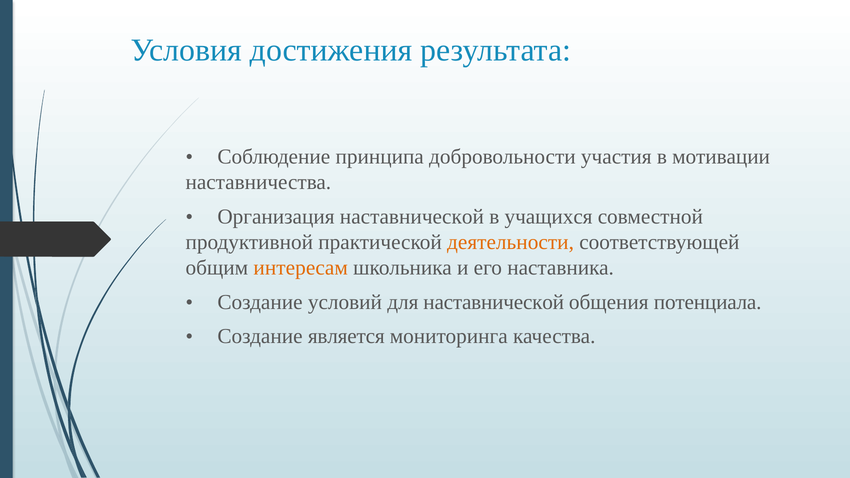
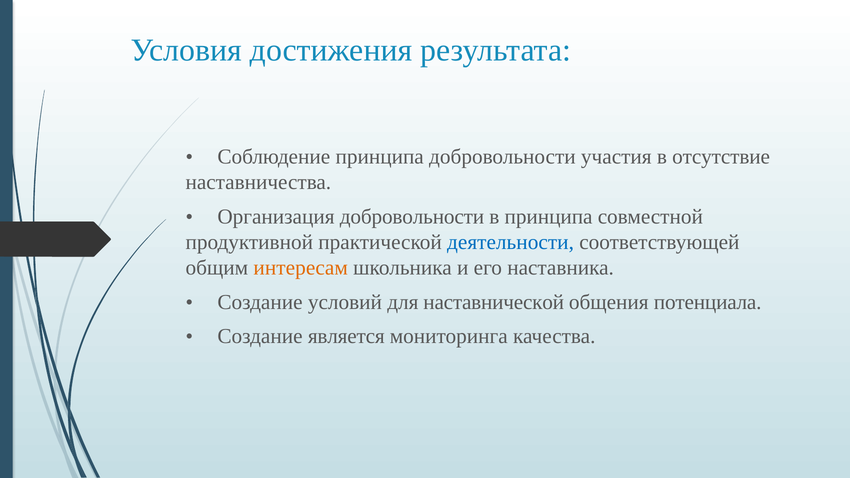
мотивации: мотивации -> отсутствие (721, 157)
Организация наставнической: наставнической -> добровольности (412, 217)
в учащихся: учащихся -> принципа (549, 217)
деятельности colour: orange -> blue (511, 242)
